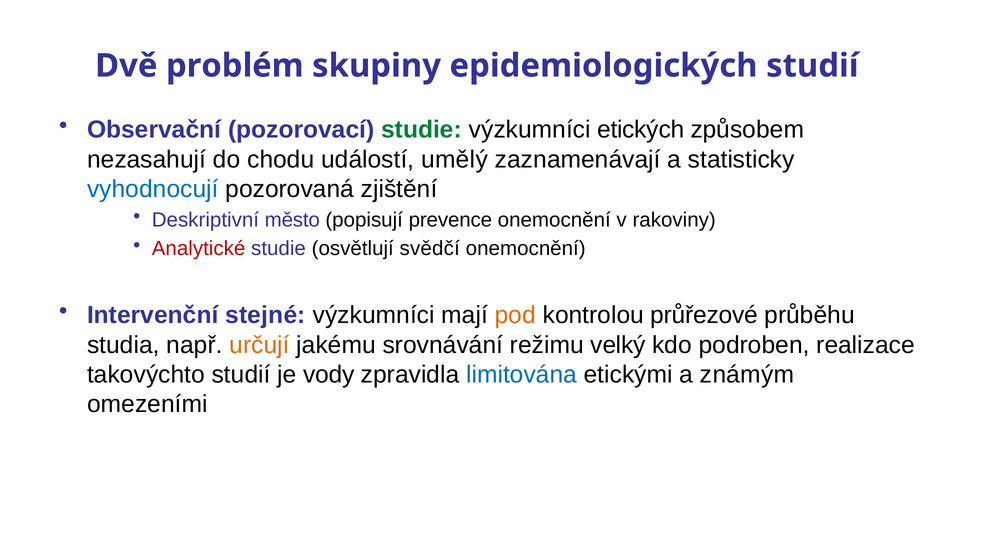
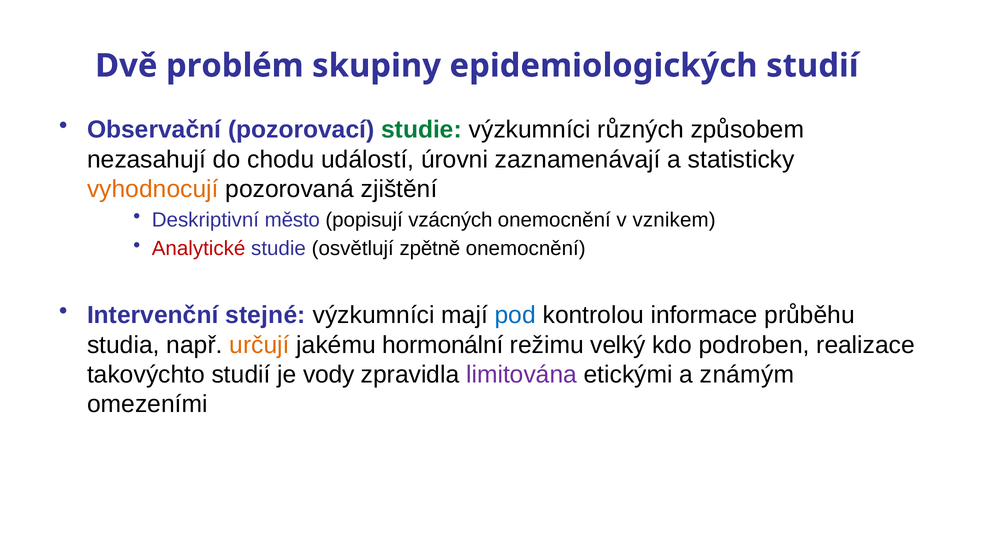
etických: etických -> různých (641, 130)
umělý: umělý -> úrovni (455, 159)
vyhodnocují colour: blue -> orange (153, 189)
prevence: prevence -> vzácných (450, 220)
rakoviny: rakoviny -> vznikem (674, 220)
svědčí: svědčí -> zpětně (430, 249)
pod colour: orange -> blue (515, 315)
průřezové: průřezové -> informace (704, 315)
srovnávání: srovnávání -> hormonální (443, 345)
limitována colour: blue -> purple (522, 374)
